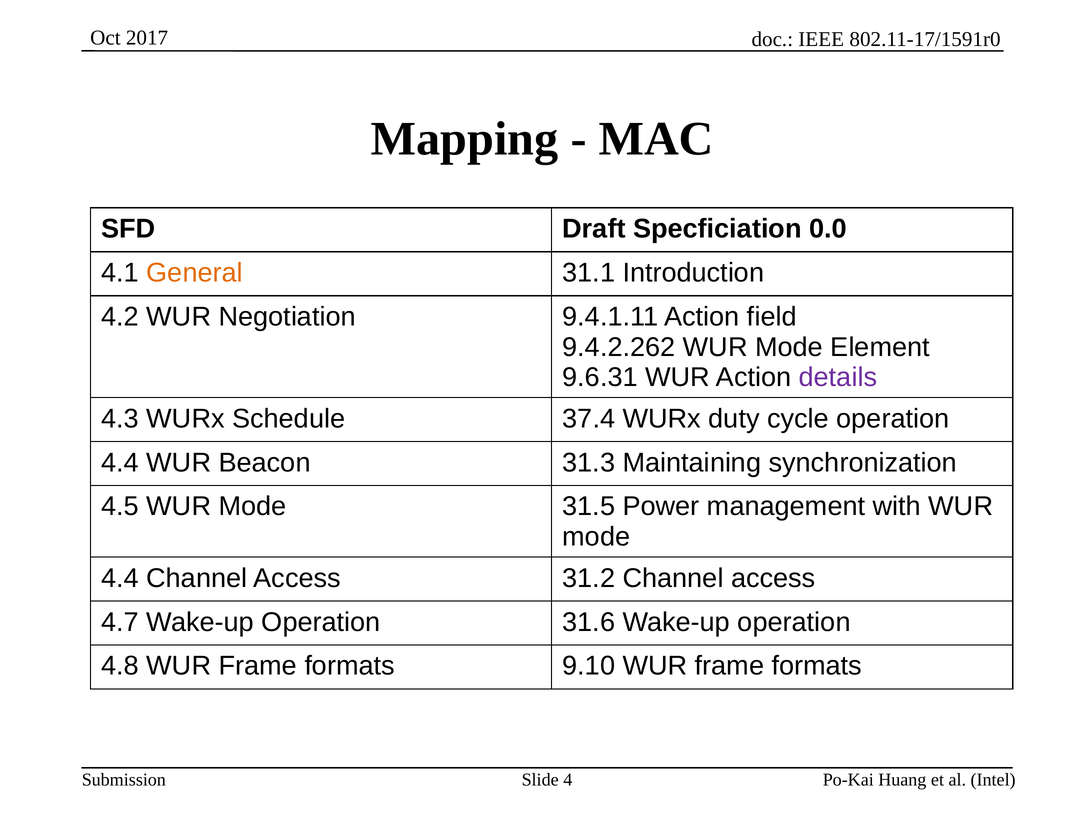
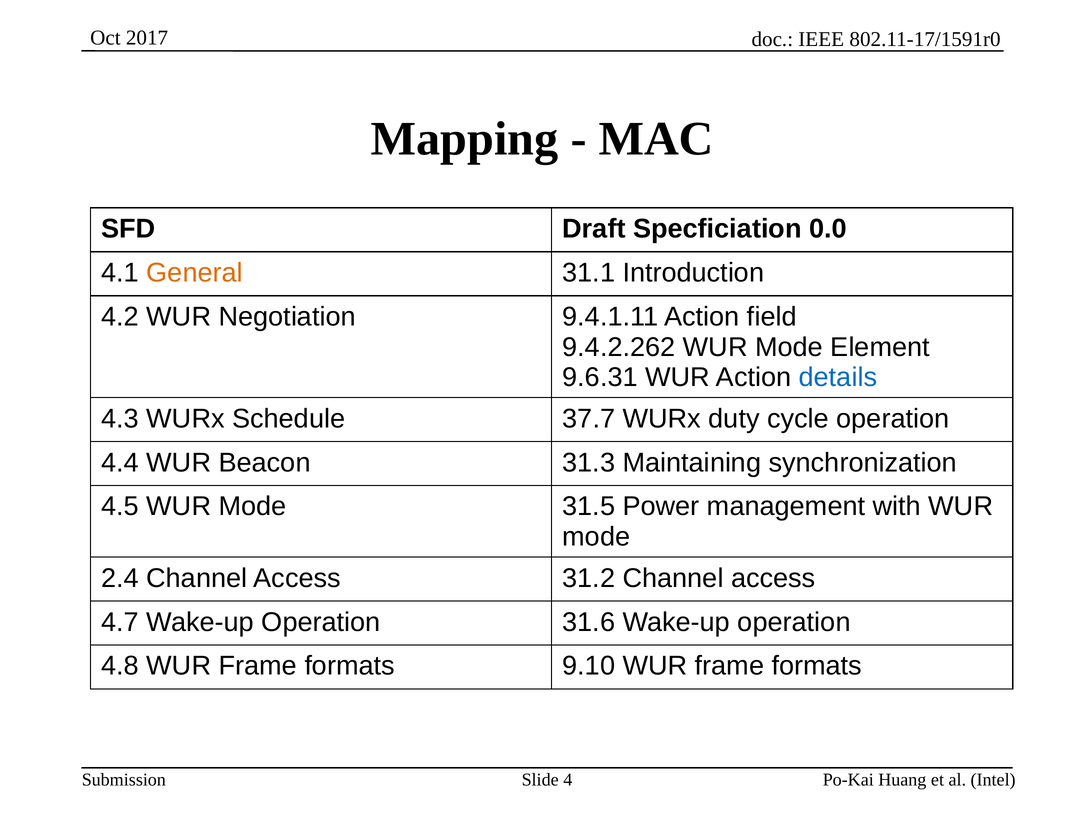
details colour: purple -> blue (838, 378)
37.4: 37.4 -> 37.7 (589, 419)
4.4: 4.4 -> 2.4 (120, 579)
